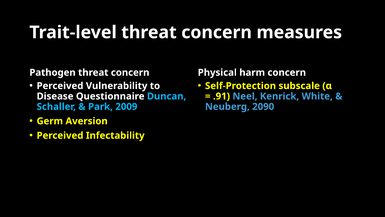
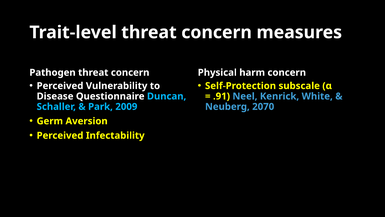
2090: 2090 -> 2070 (263, 106)
